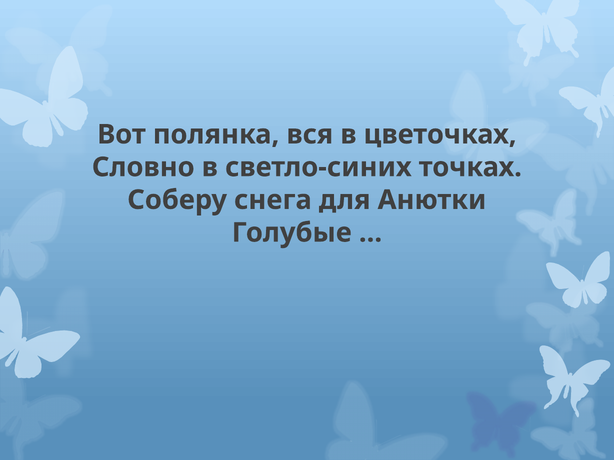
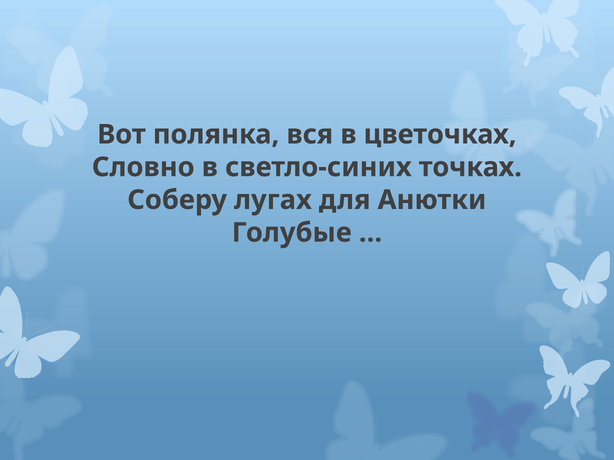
снега: снега -> лугах (273, 200)
